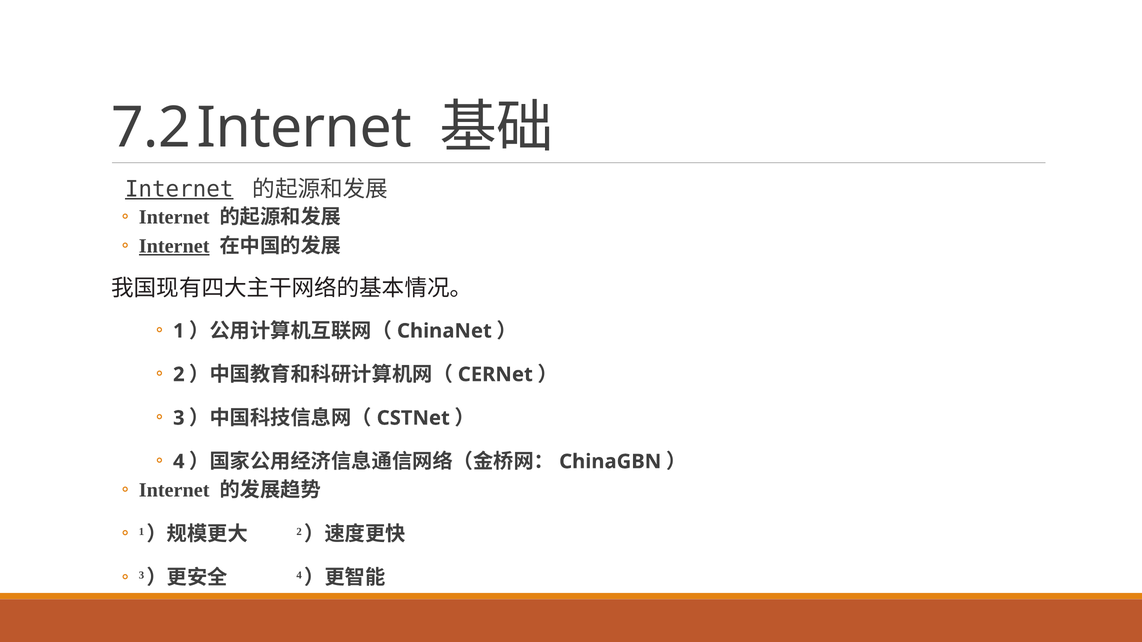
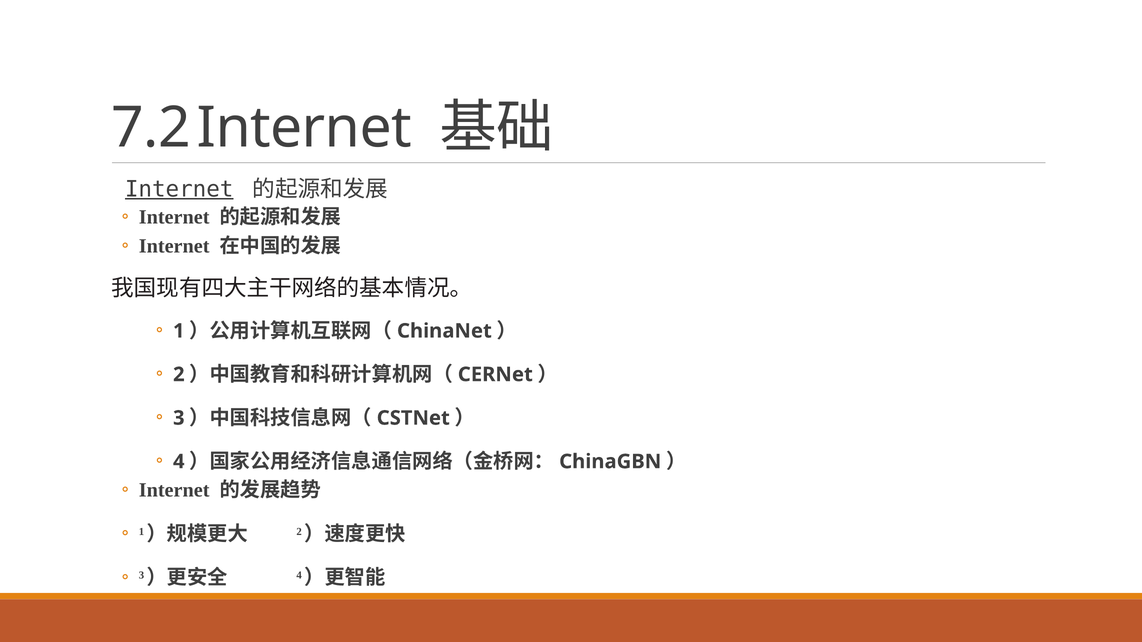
Internet underline: present -> none (174, 246)
